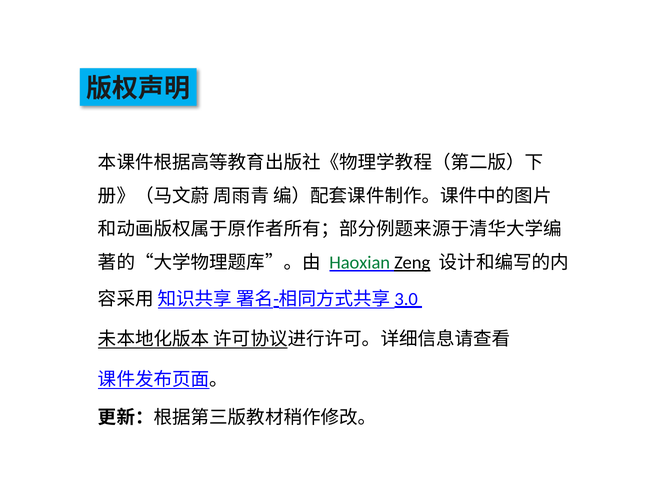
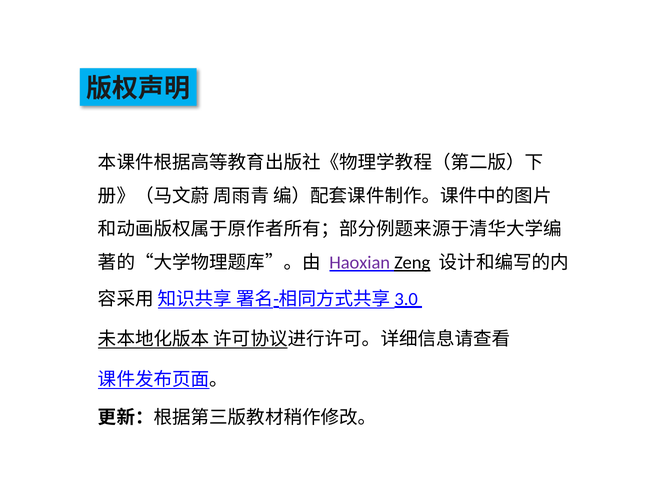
Haoxian colour: green -> purple (360, 263)
